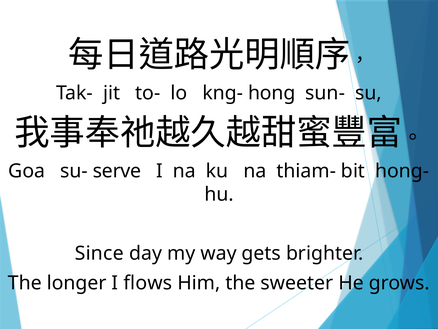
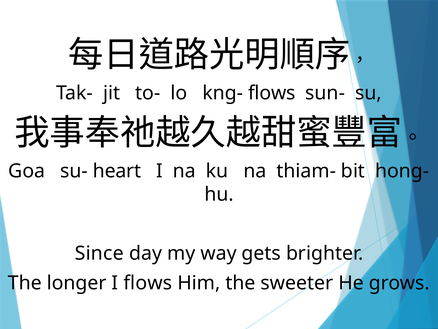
kng- hong: hong -> flows (272, 93)
serve: serve -> heart (117, 171)
